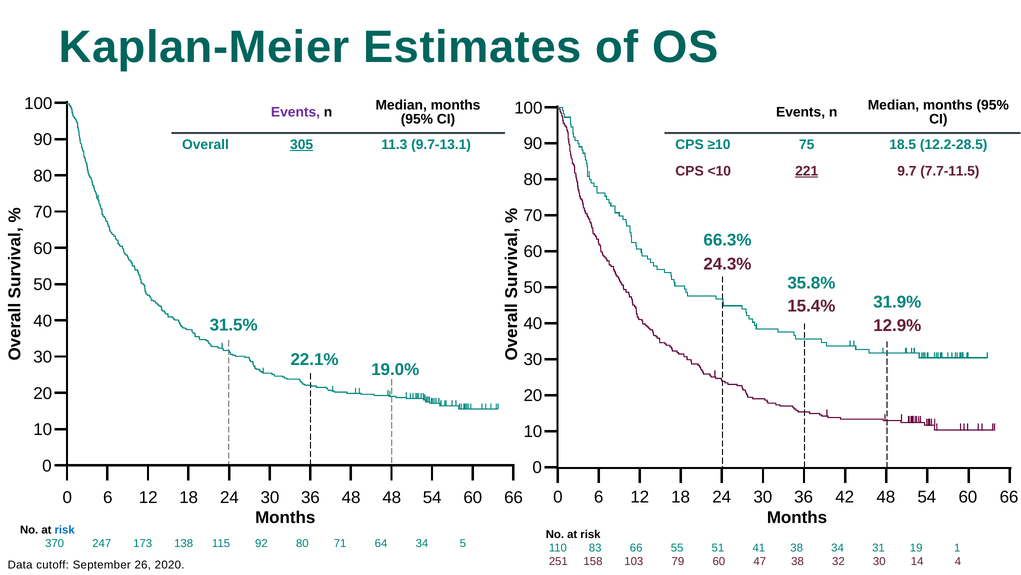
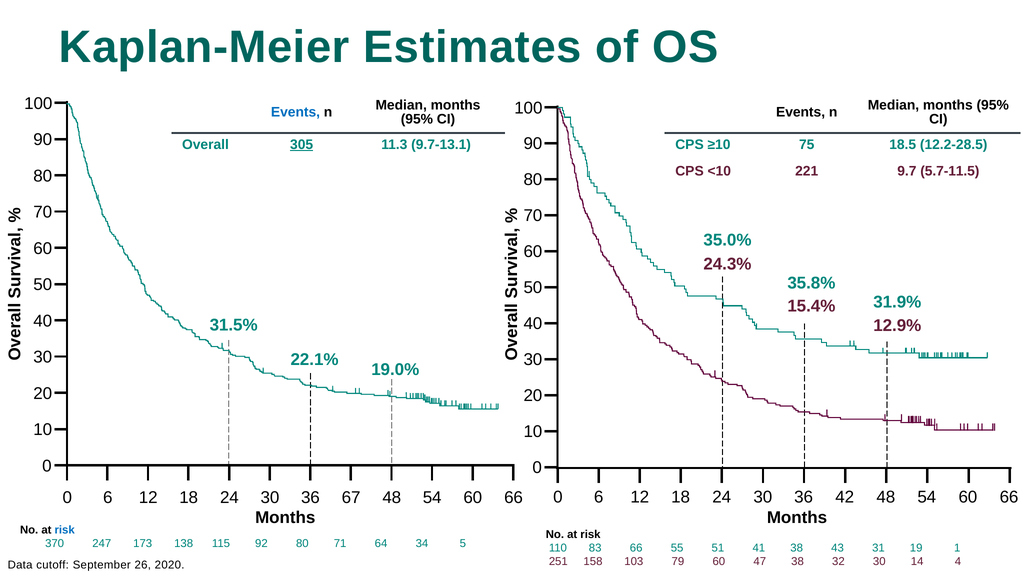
Events colour: purple -> blue (296, 112)
221 underline: present -> none (807, 171)
7.7-11.5: 7.7-11.5 -> 5.7-11.5 (950, 171)
66.3%: 66.3% -> 35.0% (728, 240)
36 48: 48 -> 67 (351, 497)
38 34: 34 -> 43 (838, 547)
